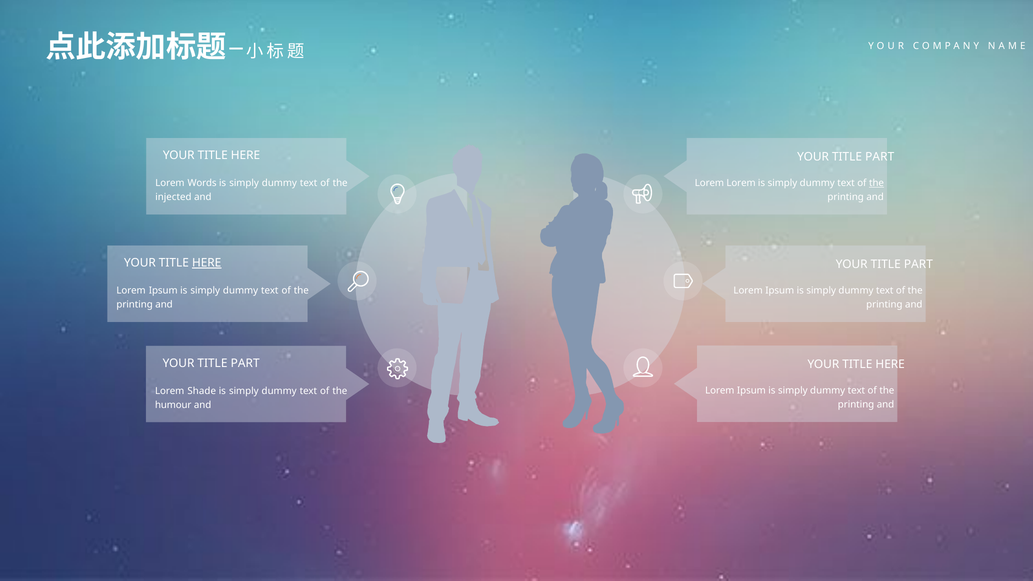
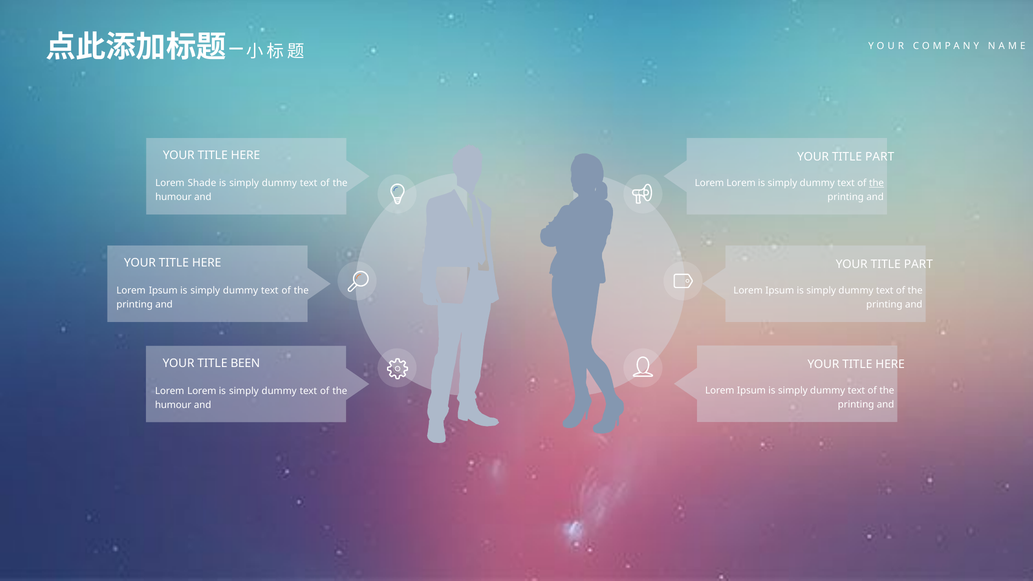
Words: Words -> Shade (202, 183)
injected: injected -> humour (173, 197)
HERE underline: present -> none (207, 263)
PART: PART -> BEEN (245, 363)
Shade: Shade -> Lorem (202, 391)
